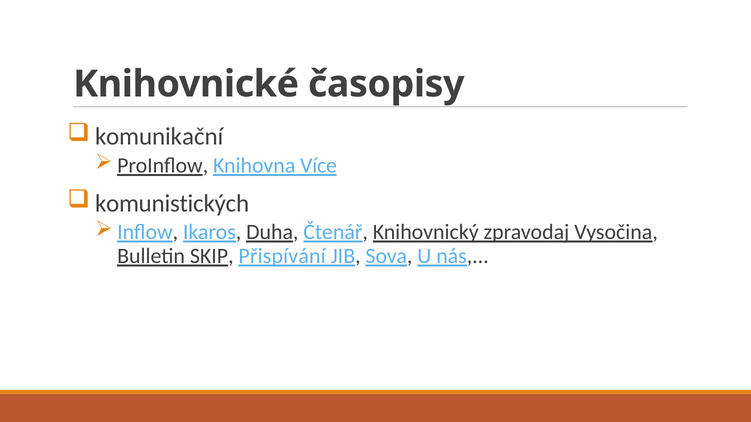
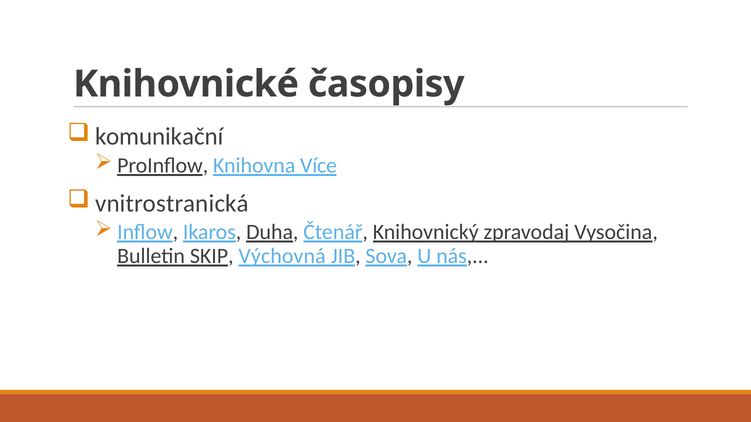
komunistických: komunistických -> vnitrostranická (172, 204)
Přispívání: Přispívání -> Výchovná (282, 256)
